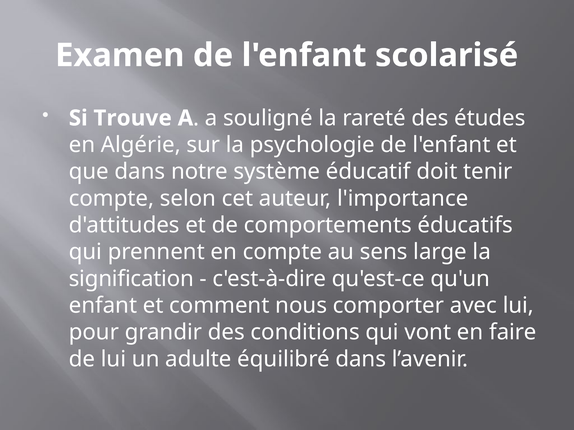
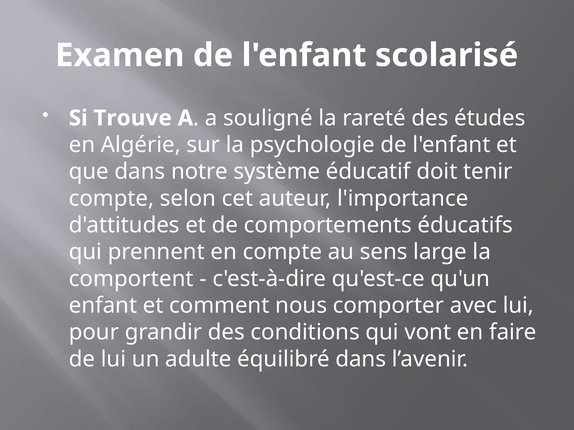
signification: signification -> comportent (131, 279)
